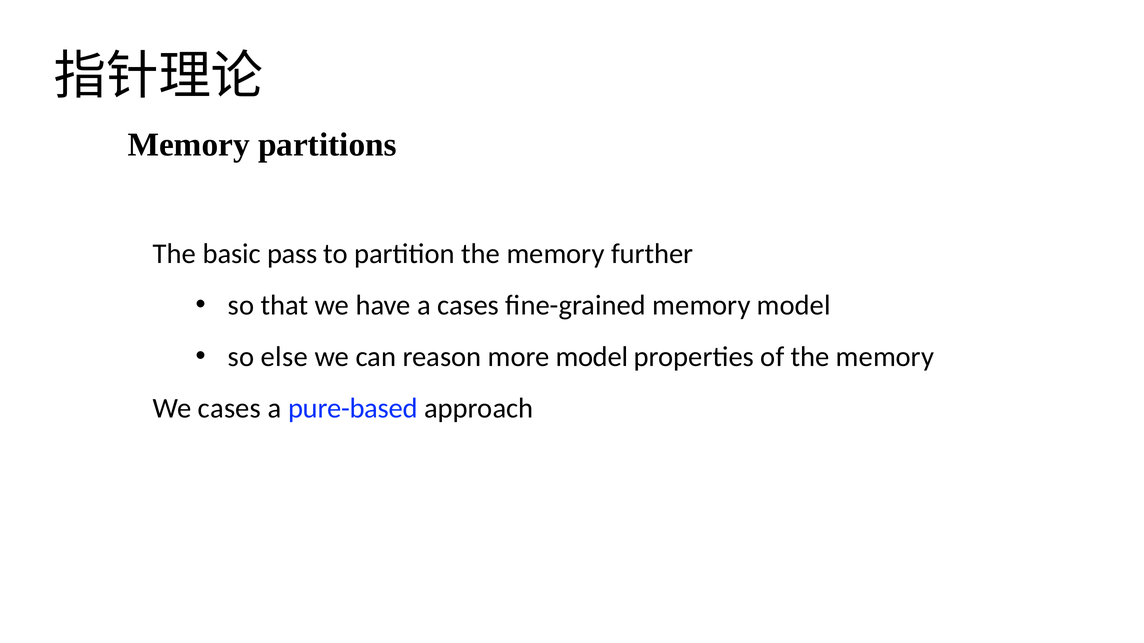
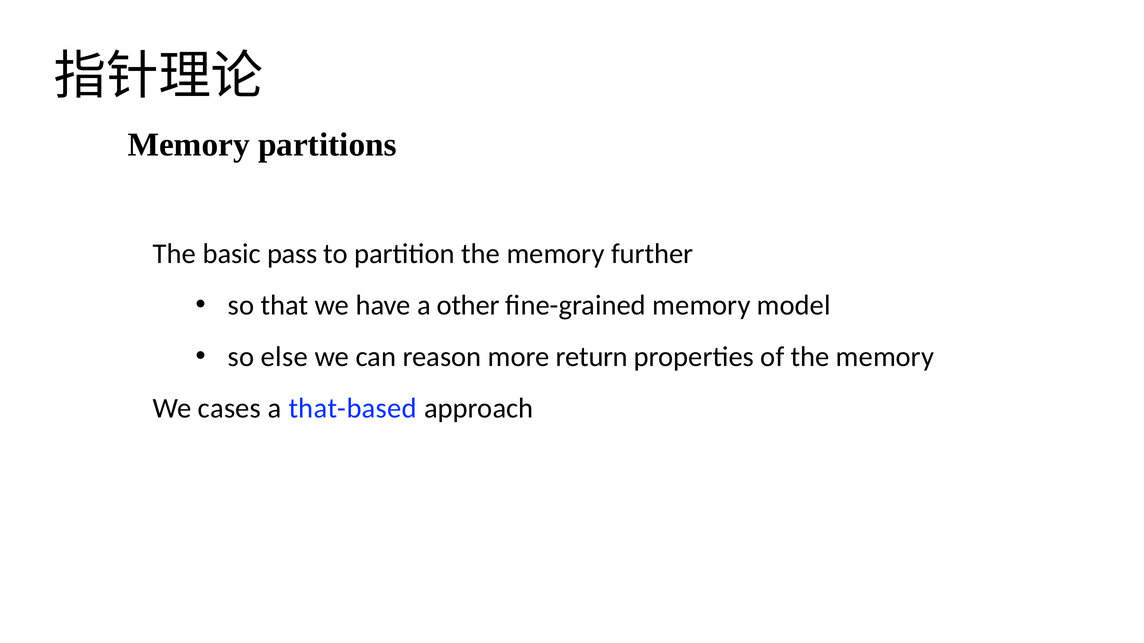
a cases: cases -> other (468, 306)
more model: model -> return (592, 357)
pure-based: pure-based -> that-based (353, 409)
